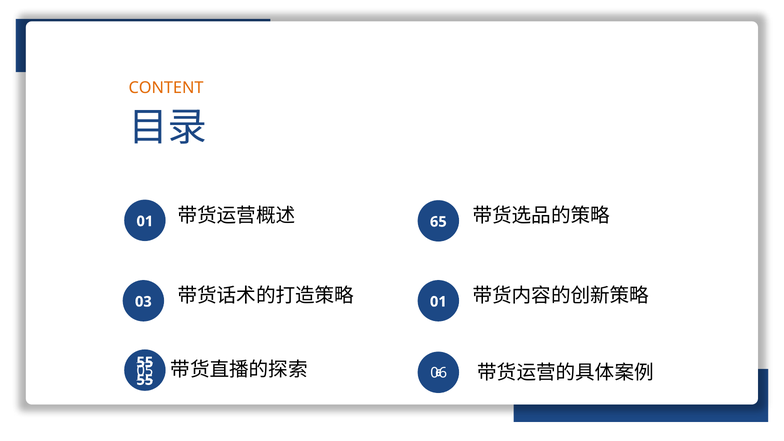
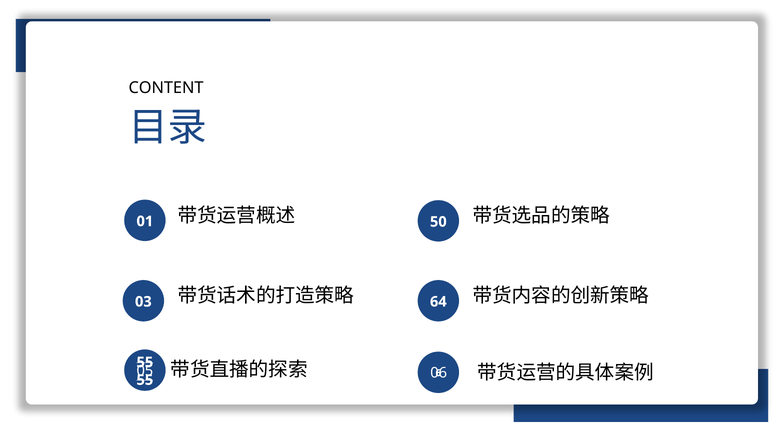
CONTENT colour: orange -> black (166, 88)
65: 65 -> 50 (438, 222)
01: 01 -> 64 (438, 302)
